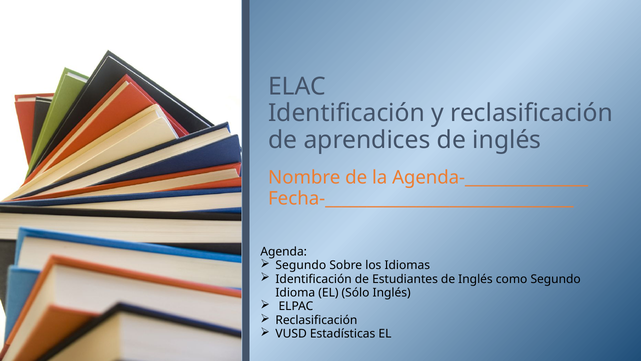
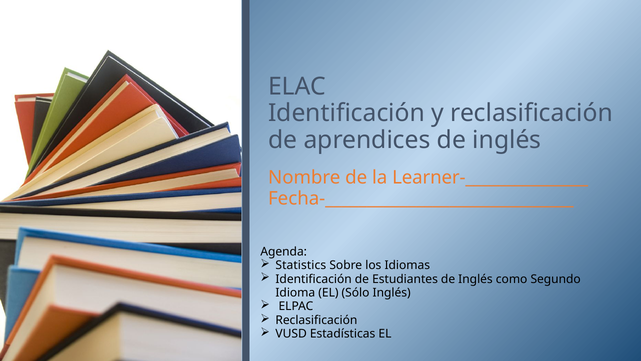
Agenda-_______________: Agenda-_______________ -> Learner-_______________ (490, 177)
Segundo: Segundo -> Statistics (301, 265)
